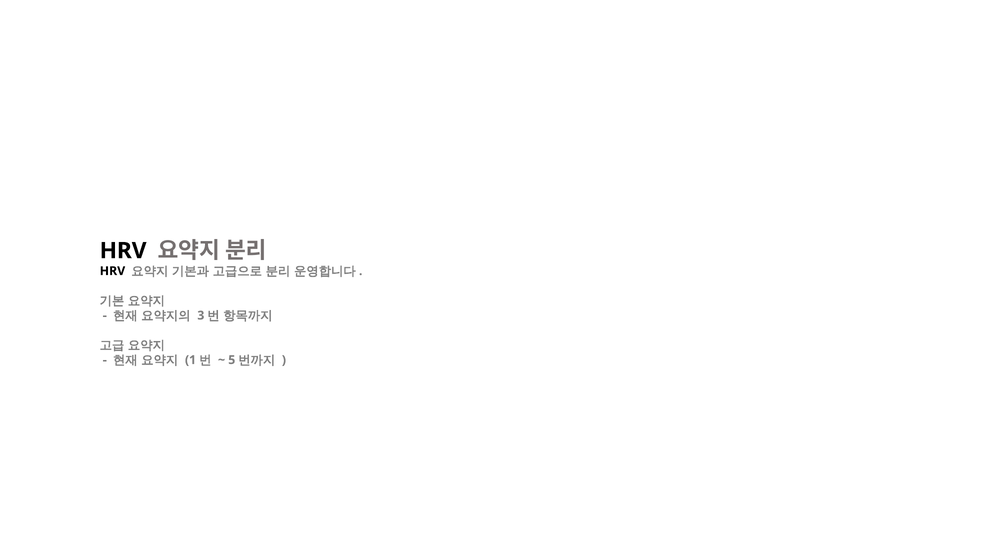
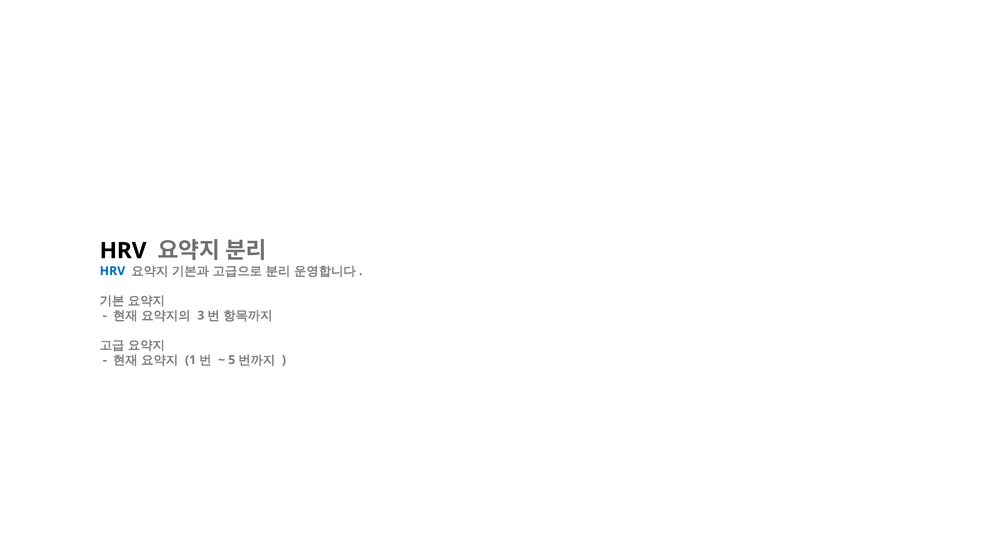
HRV colour: black -> blue (112, 271)
